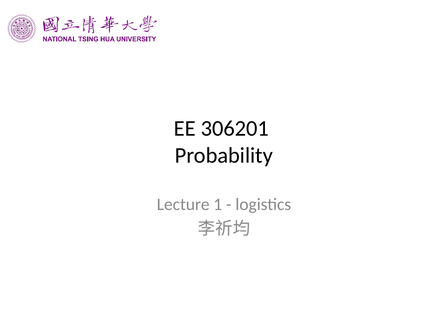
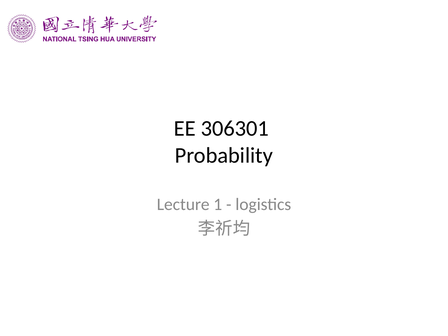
306201: 306201 -> 306301 (235, 129)
